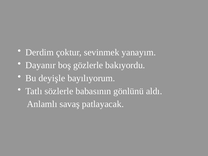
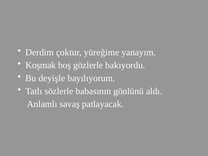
sevinmek: sevinmek -> yüreğime (102, 52)
Dayanır: Dayanır -> Koşmak (41, 65)
